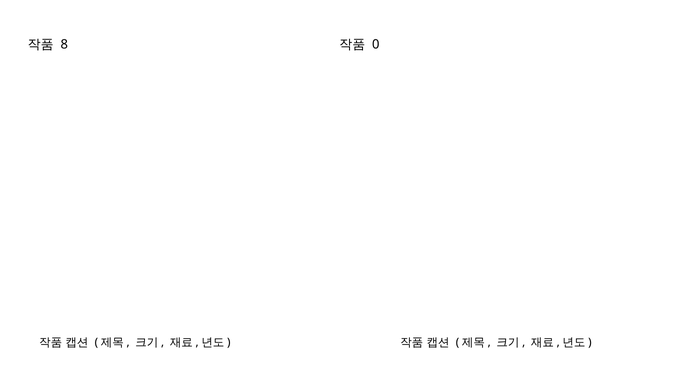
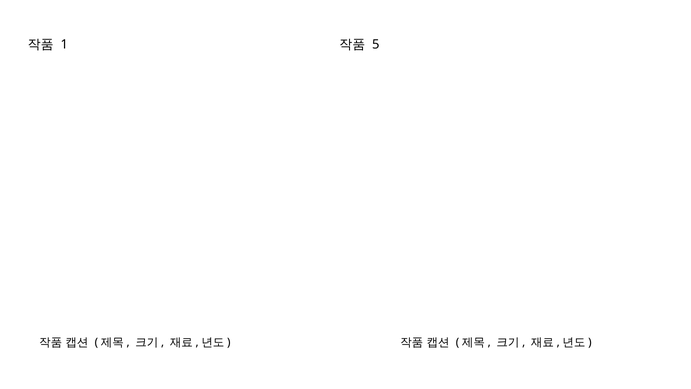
8: 8 -> 1 (64, 44)
0: 0 -> 5 (376, 44)
